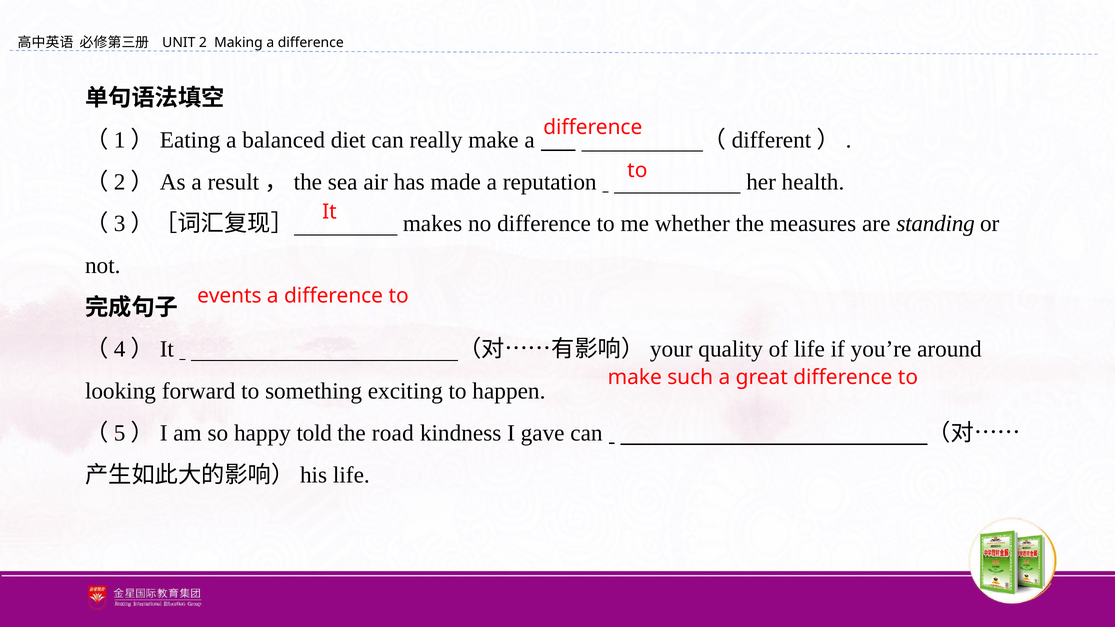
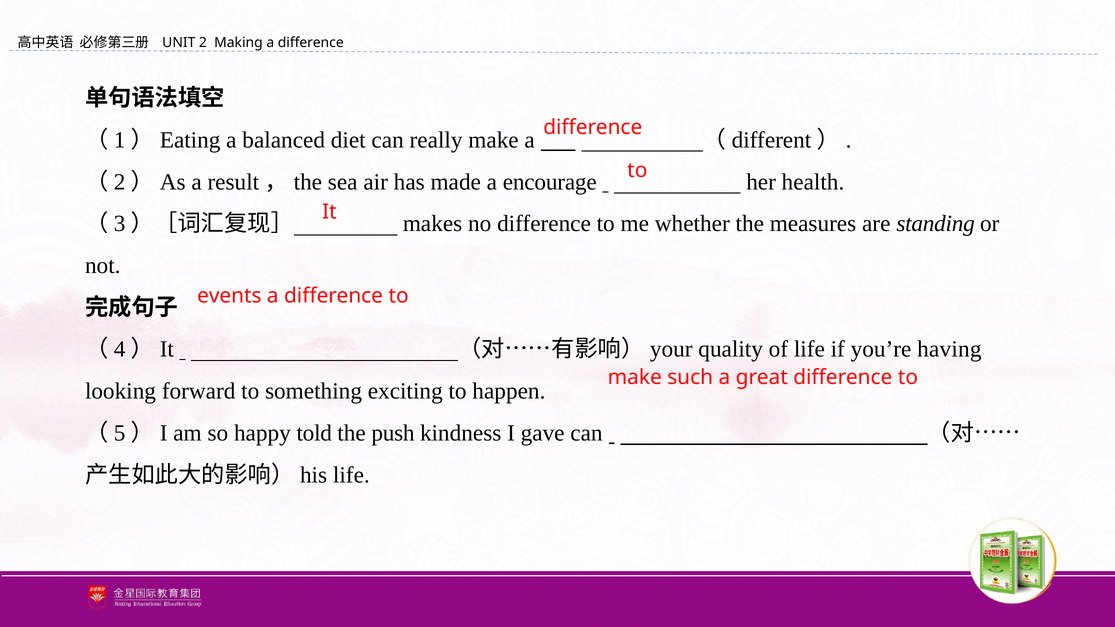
reputation: reputation -> encourage (550, 182)
around: around -> having (949, 349)
road: road -> push (393, 433)
